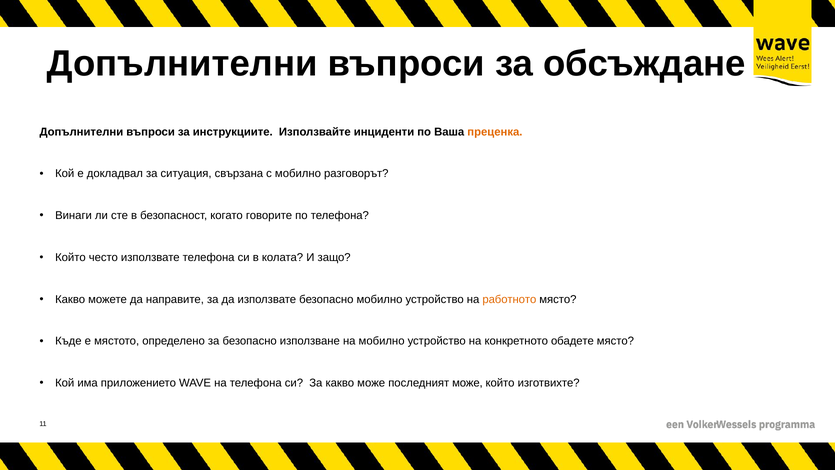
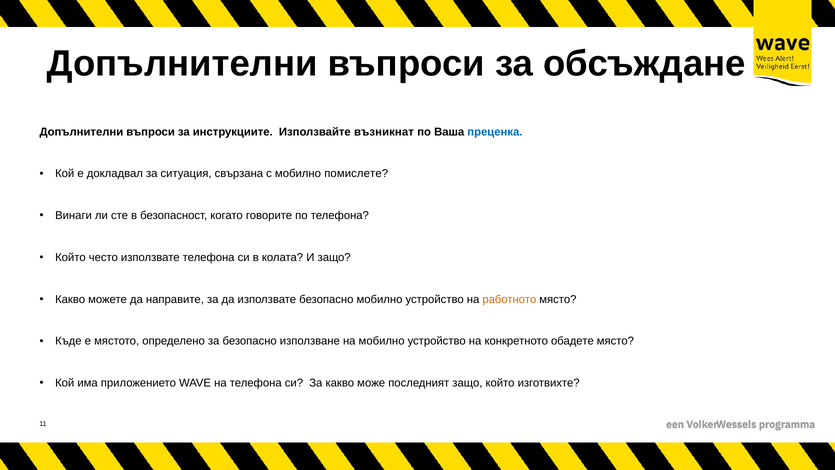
инциденти: инциденти -> възникнат (384, 132)
преценка colour: orange -> blue (495, 132)
разговорът: разговорът -> помислете (356, 174)
последният може: може -> защо (467, 383)
